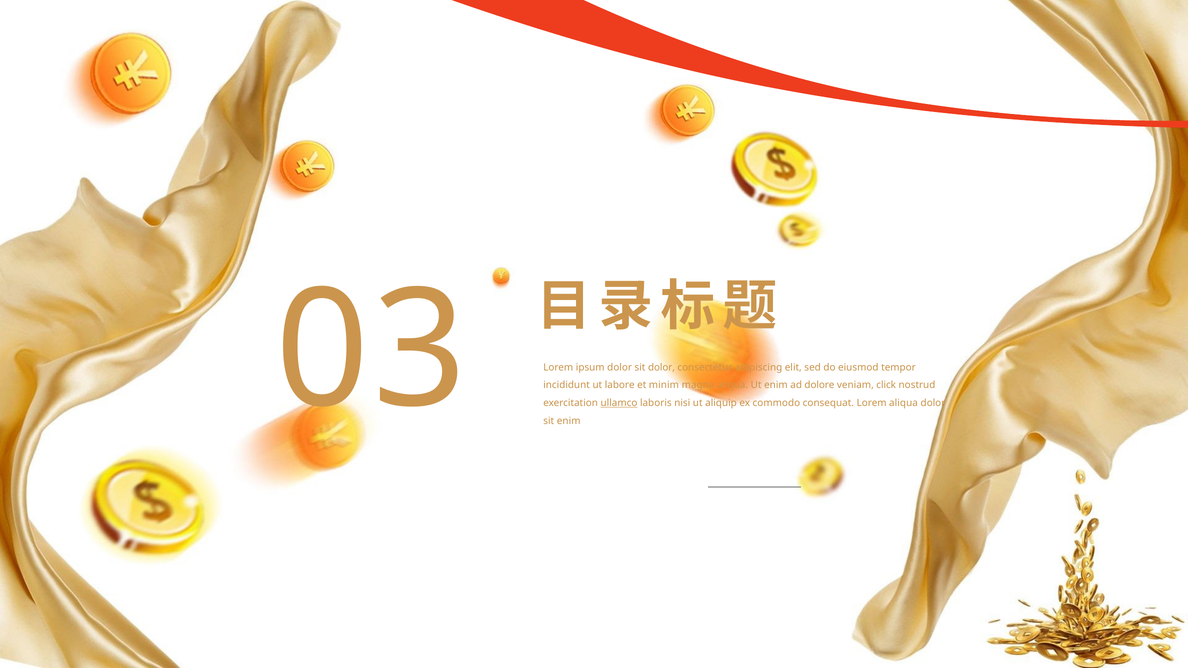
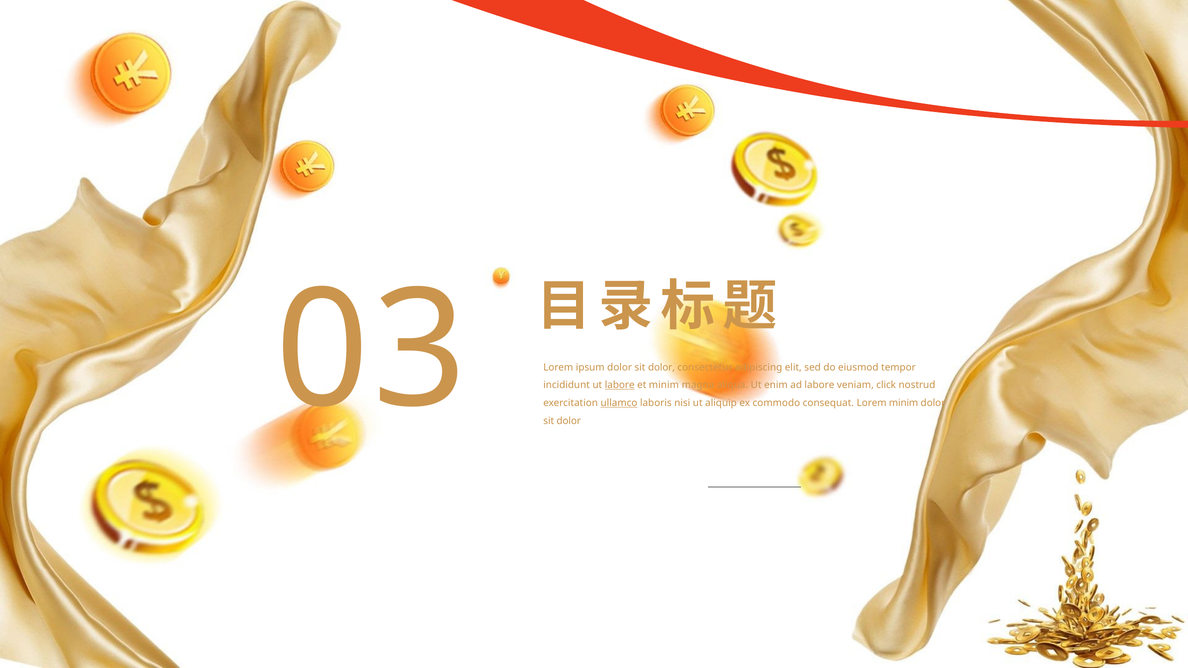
labore underline: none -> present (620, 385)
ad dolore: dolore -> labore (819, 385)
Lorem aliqua: aliqua -> minim (904, 403)
enim: enim -> dolor (569, 421)
